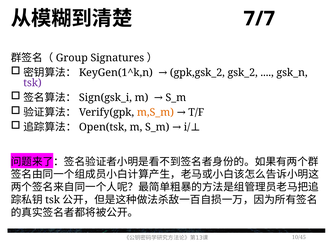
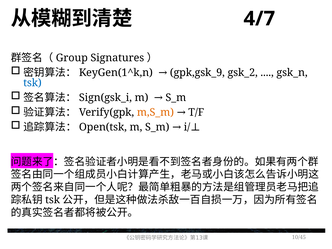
7/7: 7/7 -> 4/7 (259, 19)
gpk,gsk_2: gpk,gsk_2 -> gpk,gsk_9 (197, 73)
tsk colour: purple -> blue (32, 83)
